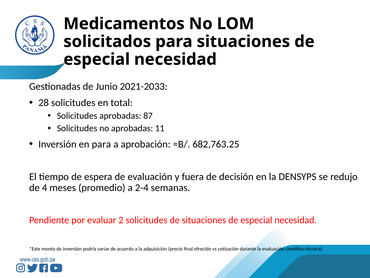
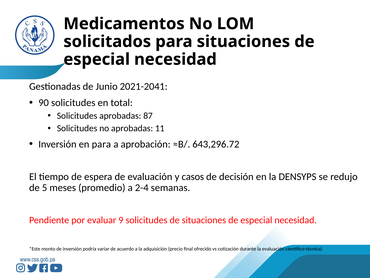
2021-2033: 2021-2033 -> 2021-2041 (144, 86)
28: 28 -> 90 (44, 103)
682,763.25: 682,763.25 -> 643,296.72 (216, 144)
fuera: fuera -> casos (193, 176)
4: 4 -> 5 (45, 187)
2: 2 -> 9 (121, 220)
